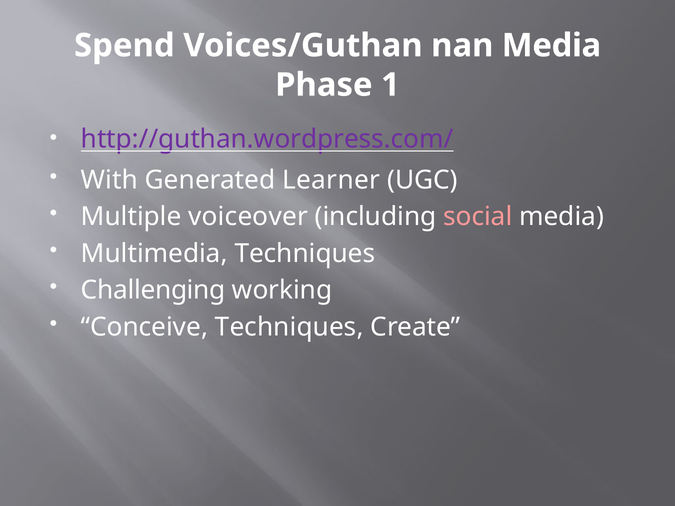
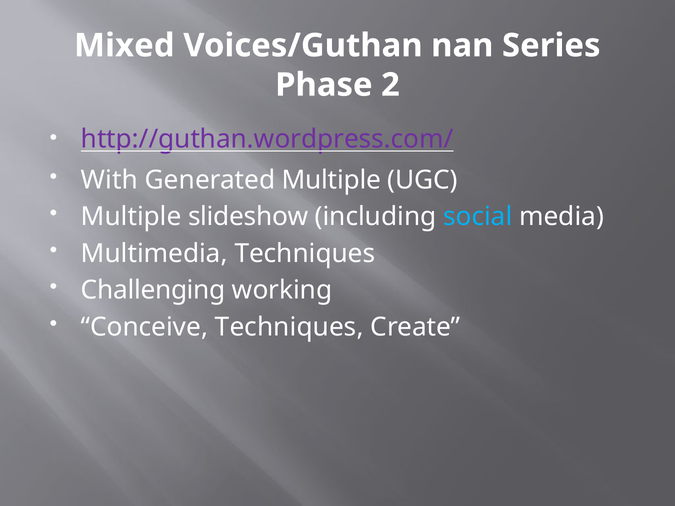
Spend: Spend -> Mixed (124, 46)
nan Media: Media -> Series (551, 46)
1: 1 -> 2 (390, 85)
Generated Learner: Learner -> Multiple (331, 180)
voiceover: voiceover -> slideshow (248, 217)
social colour: pink -> light blue (478, 217)
